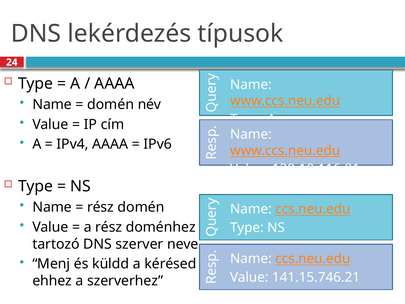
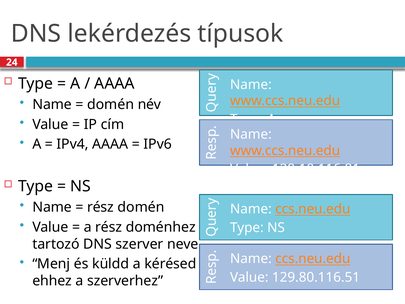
141.15.746.21: 141.15.746.21 -> 129.80.116.51 (316, 277)
